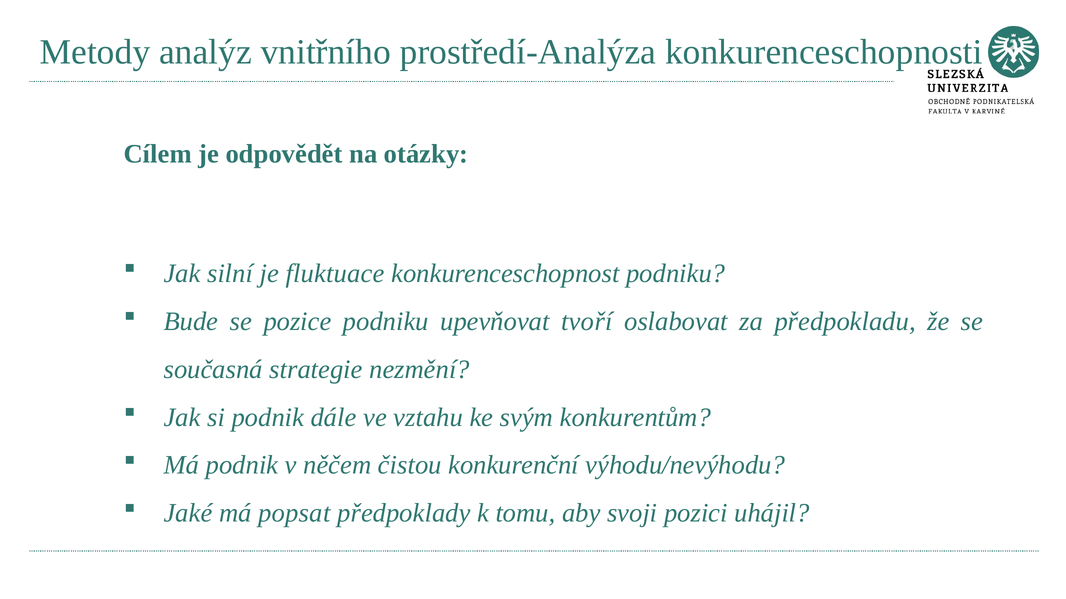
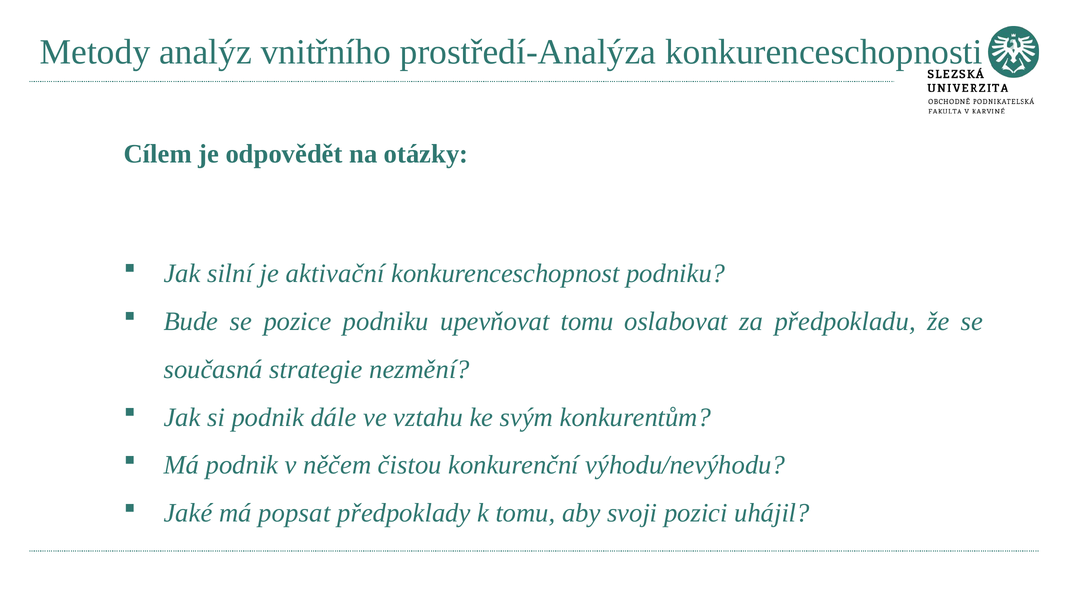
fluktuace: fluktuace -> aktivační (335, 274)
upevňovat tvoří: tvoří -> tomu (587, 322)
